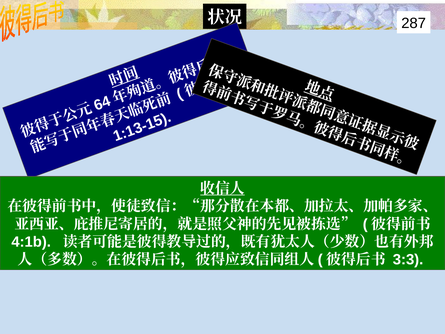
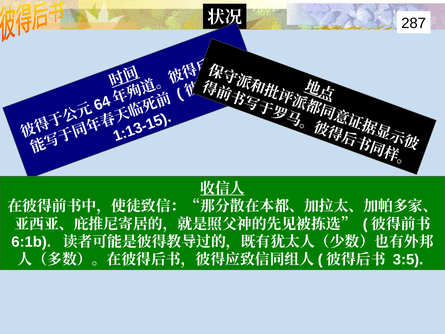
4:1b: 4:1b -> 6:1b (31, 242)
3:3: 3:3 -> 3:5 (408, 260)
